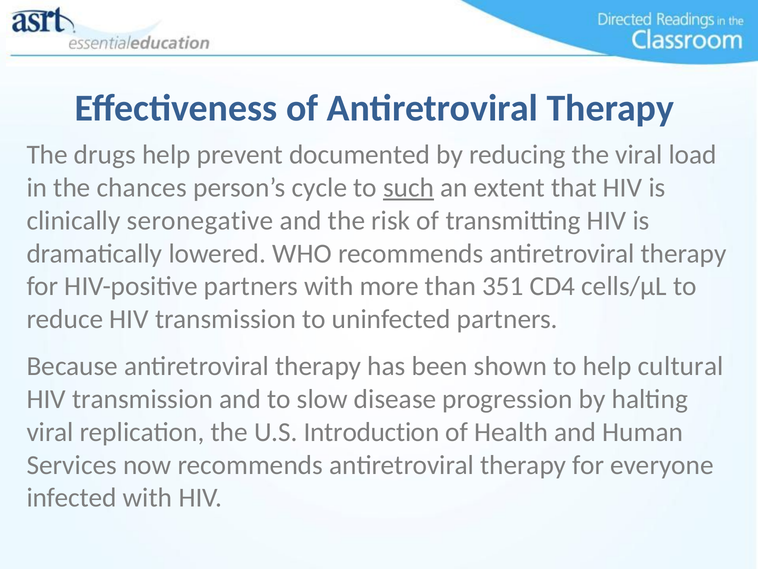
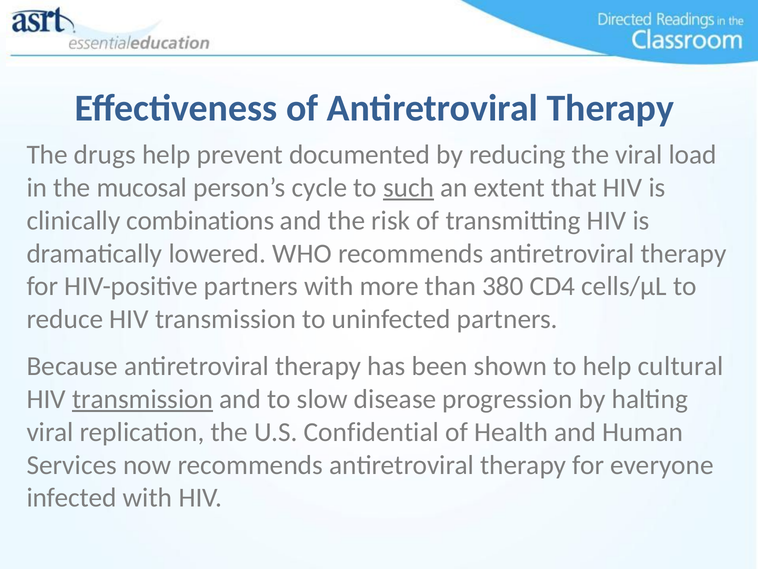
chances: chances -> mucosal (142, 188)
seronegative: seronegative -> combinations (200, 220)
351: 351 -> 380 (503, 286)
transmission underline: none -> present (143, 399)
Introduction: Introduction -> Confidential (371, 432)
